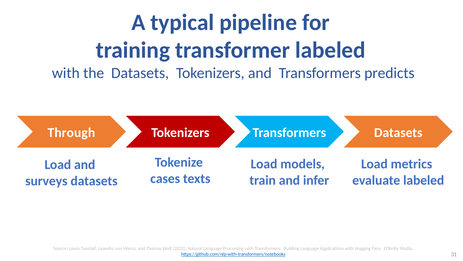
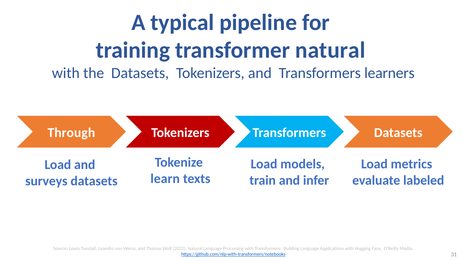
transformer labeled: labeled -> natural (330, 50)
predicts: predicts -> learners (389, 73)
cases: cases -> learn (165, 178)
